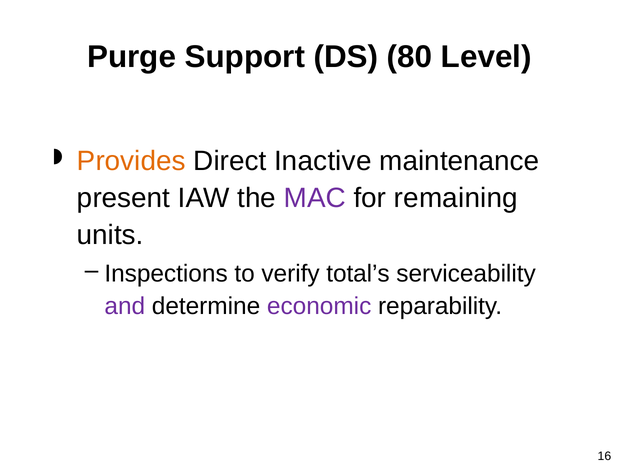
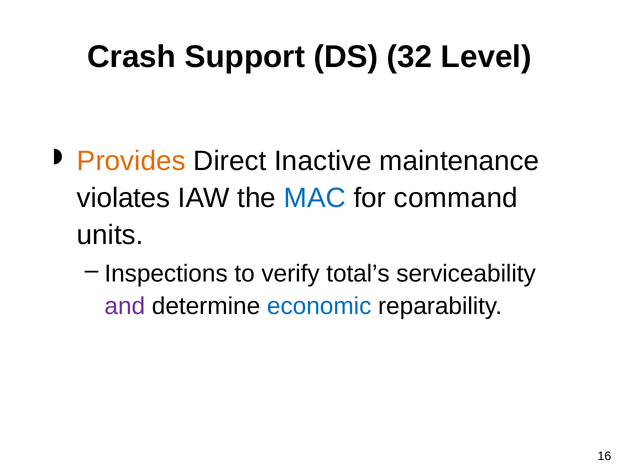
Purge: Purge -> Crash (132, 57)
80: 80 -> 32 (410, 57)
present: present -> violates (124, 198)
MAC colour: purple -> blue (315, 198)
remaining: remaining -> command (456, 198)
economic colour: purple -> blue (319, 306)
